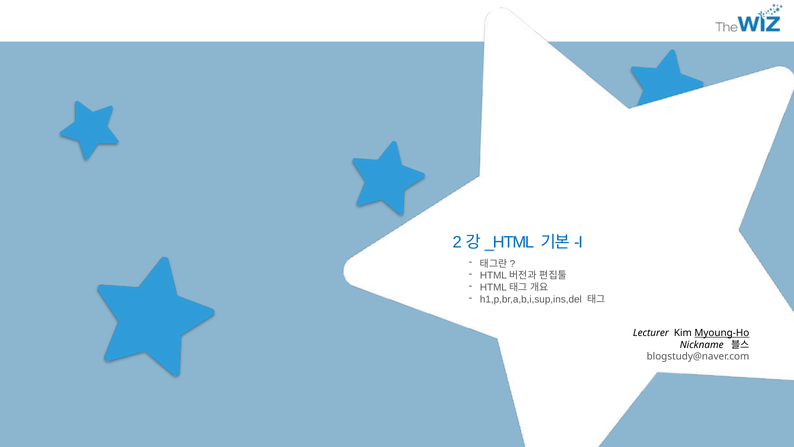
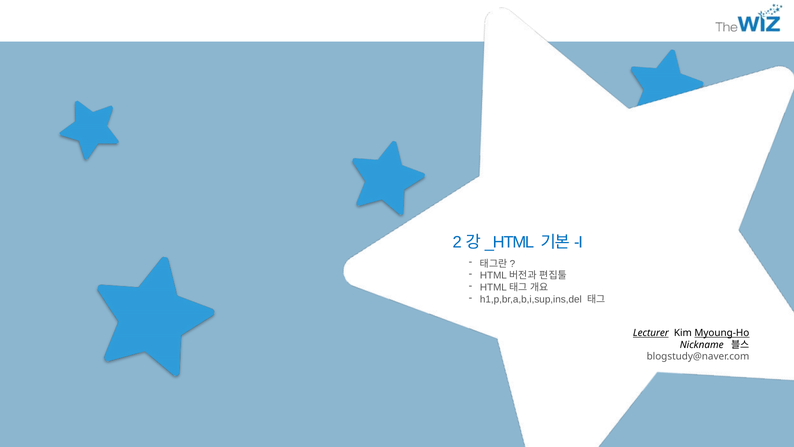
Lecturer underline: none -> present (651, 333)
